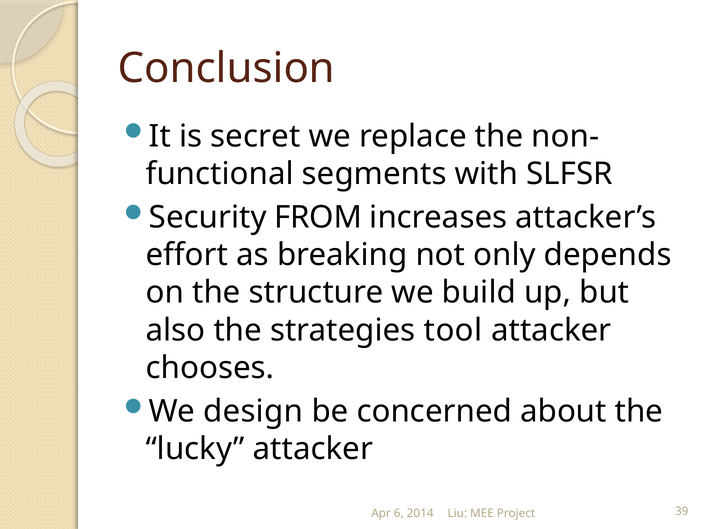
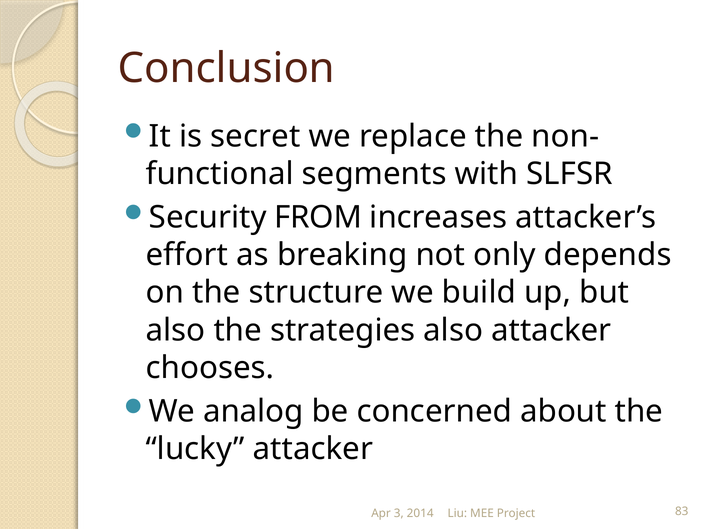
strategies tool: tool -> also (453, 330)
design: design -> analog (253, 411)
6: 6 -> 3 (399, 513)
39: 39 -> 83 (682, 511)
